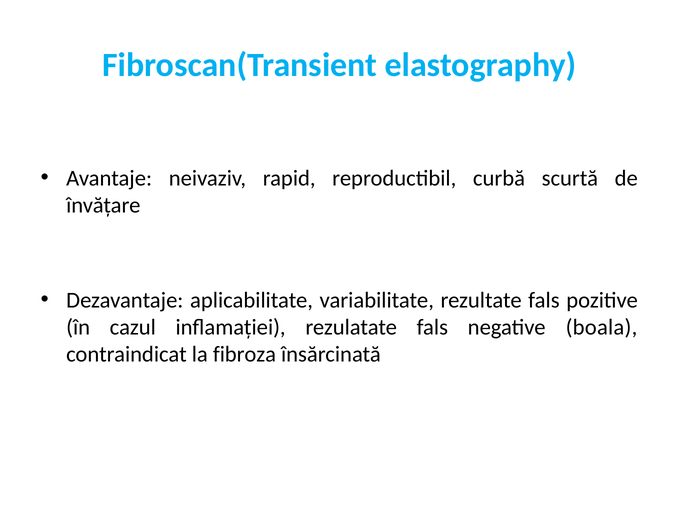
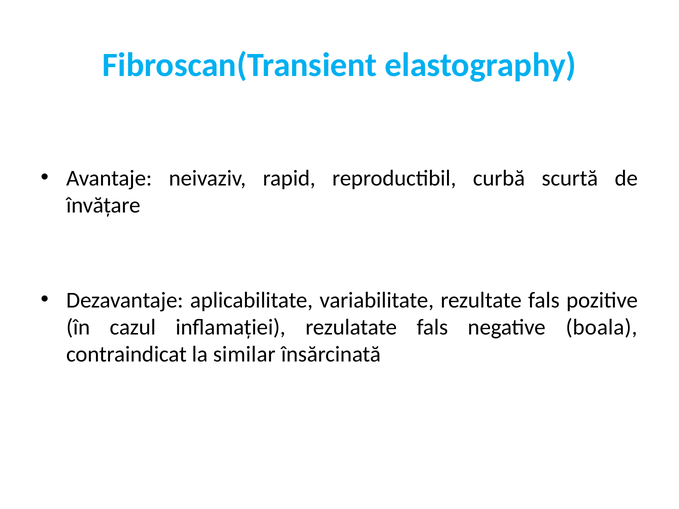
fibroza: fibroza -> similar (244, 355)
